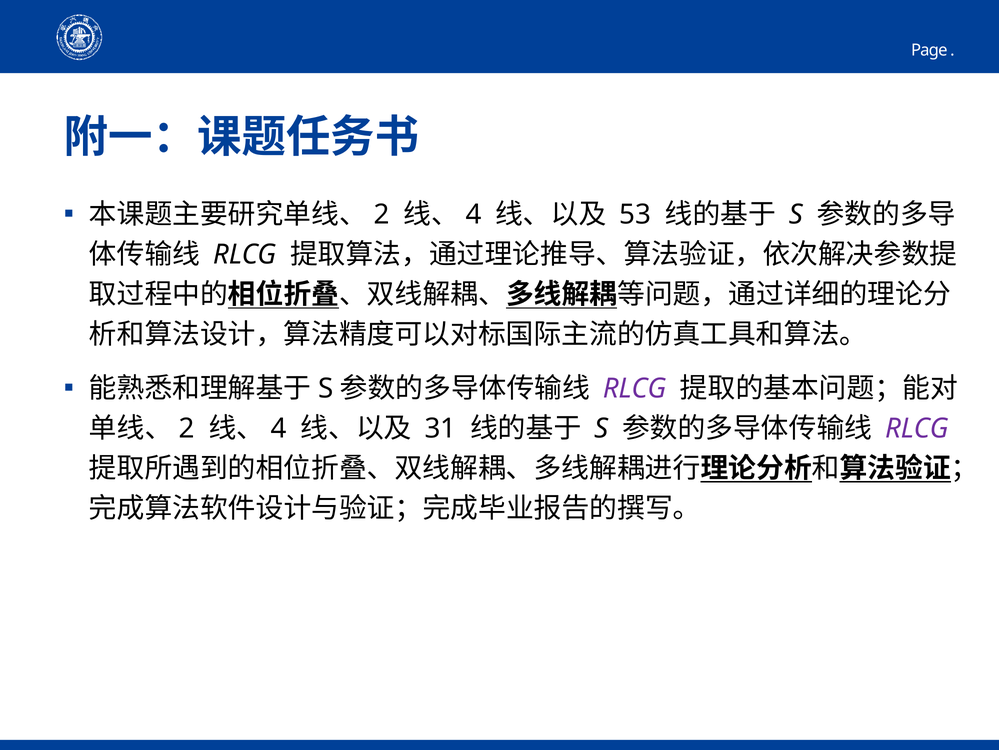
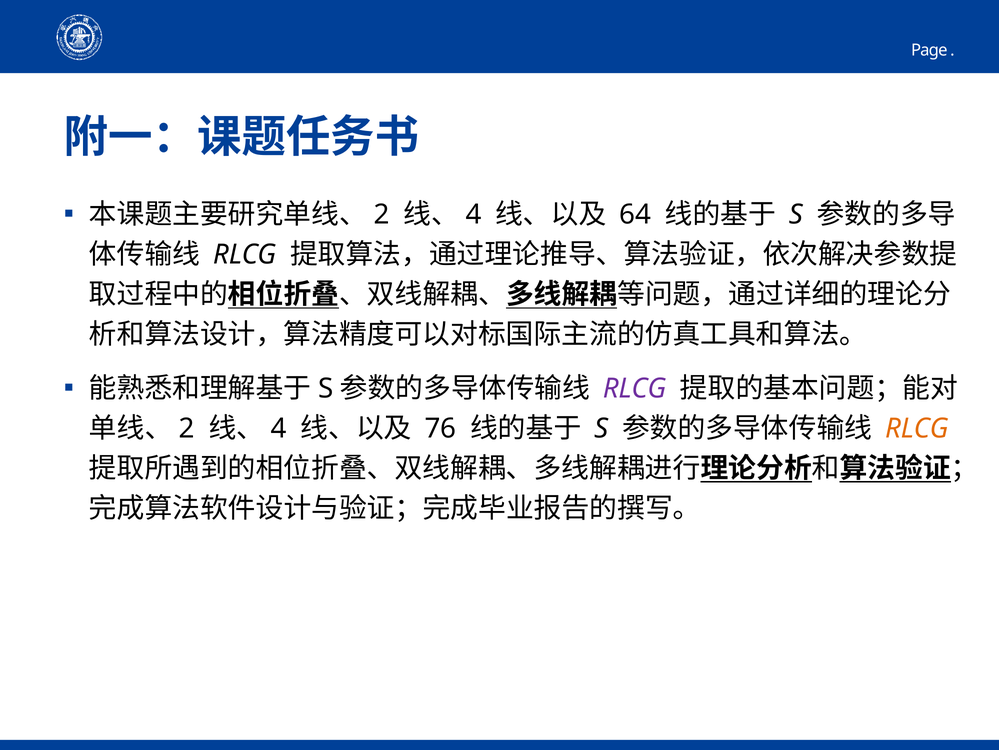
53: 53 -> 64 (635, 214)
31: 31 -> 76 (440, 428)
RLCG colour: purple -> orange (917, 428)
